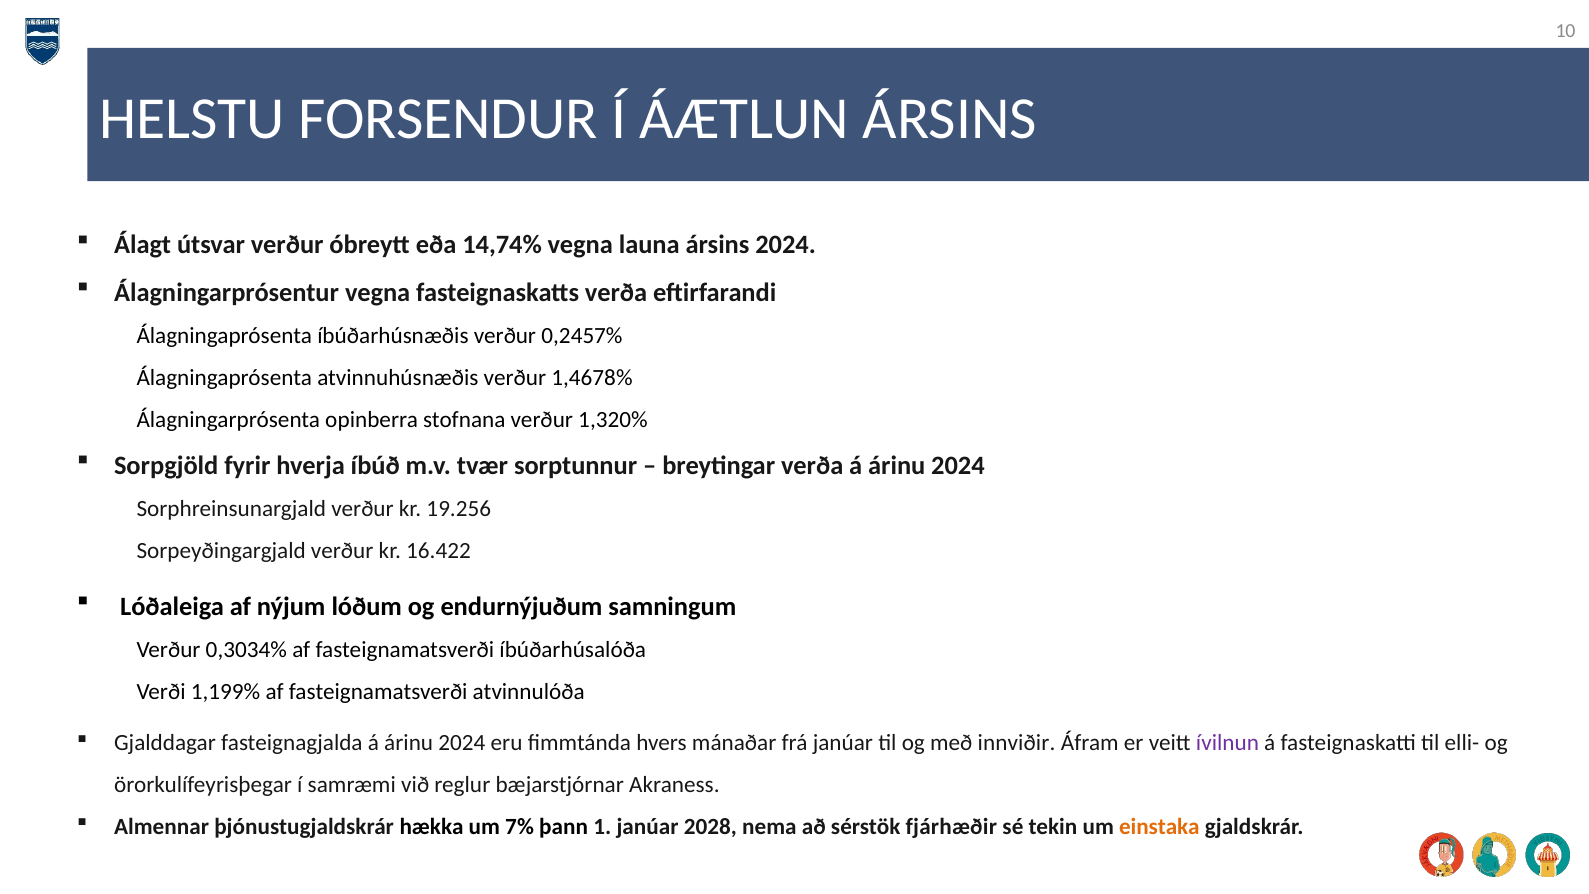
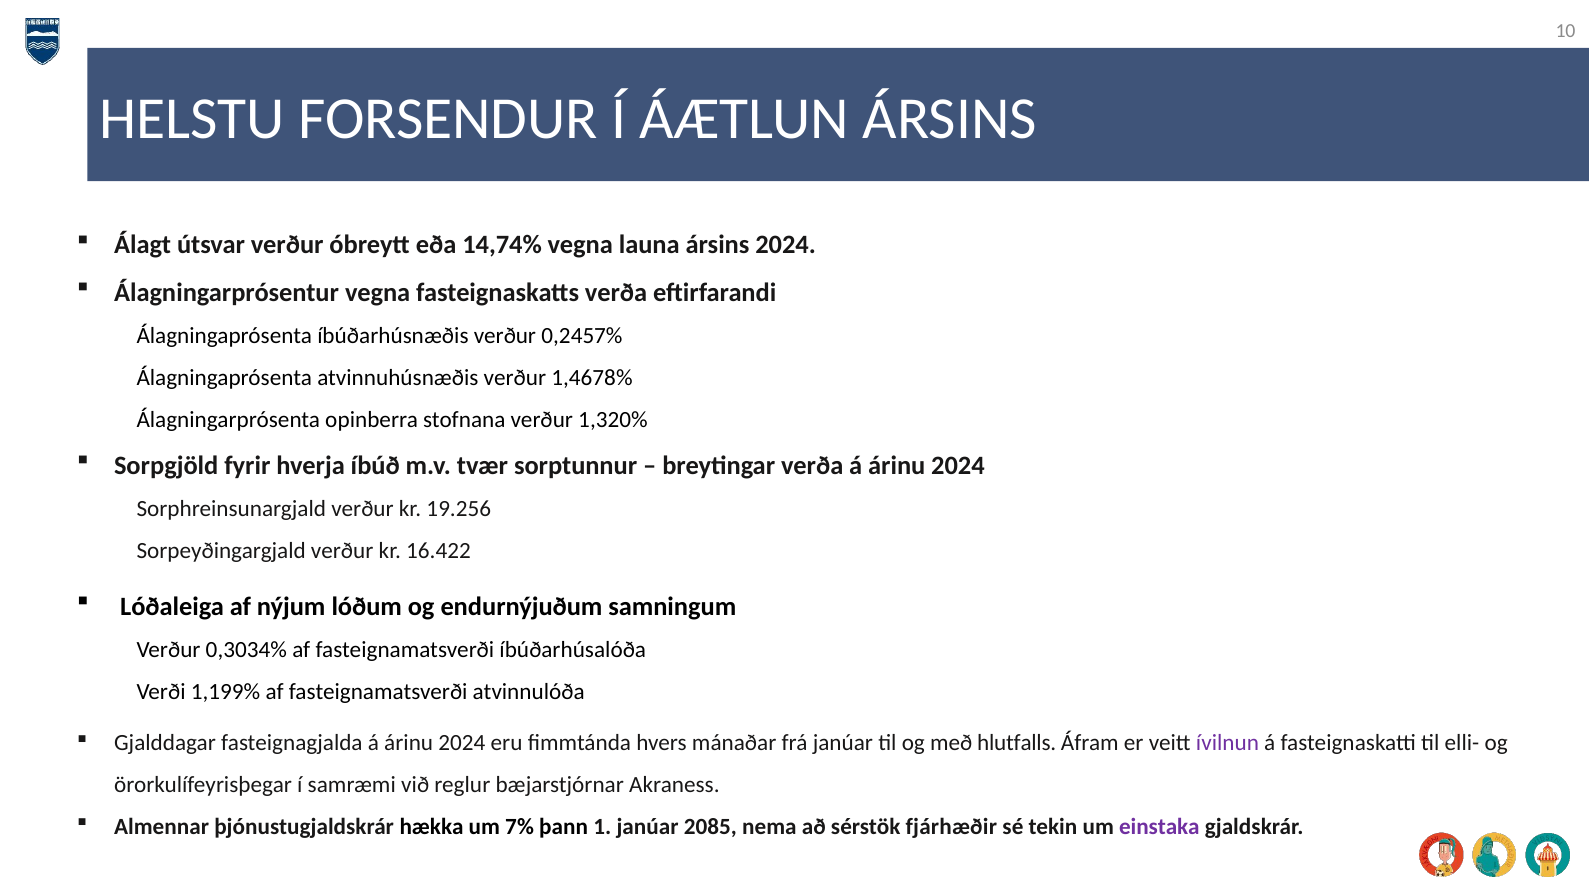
innviðir: innviðir -> hlutfalls (1017, 743)
2028: 2028 -> 2085 (710, 826)
einstaka colour: orange -> purple (1159, 826)
